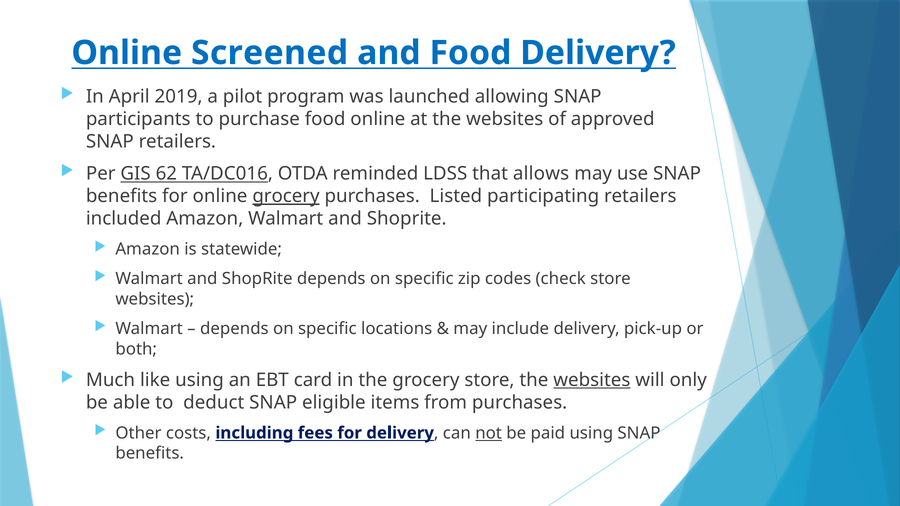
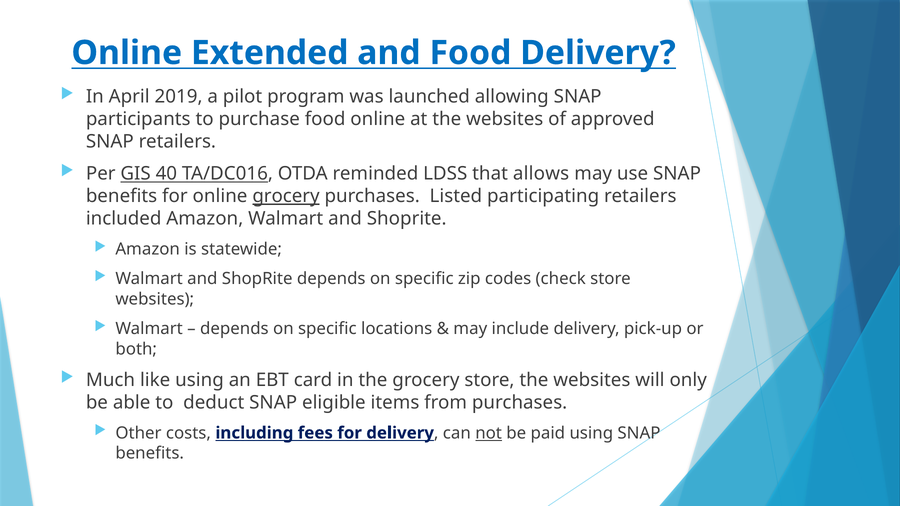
Screened: Screened -> Extended (270, 53)
62: 62 -> 40 (166, 174)
websites underline: present -> none (592, 380)
